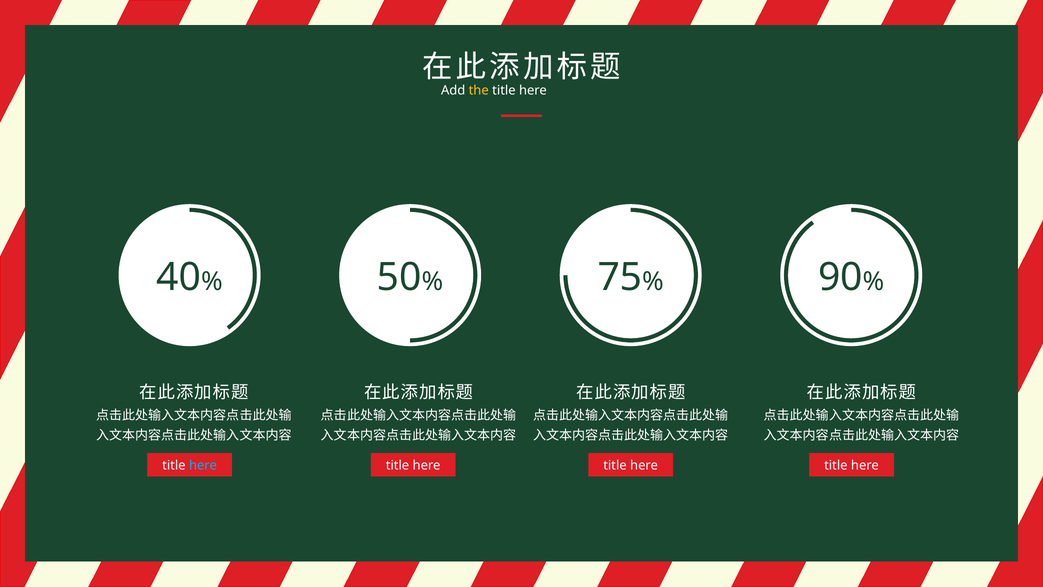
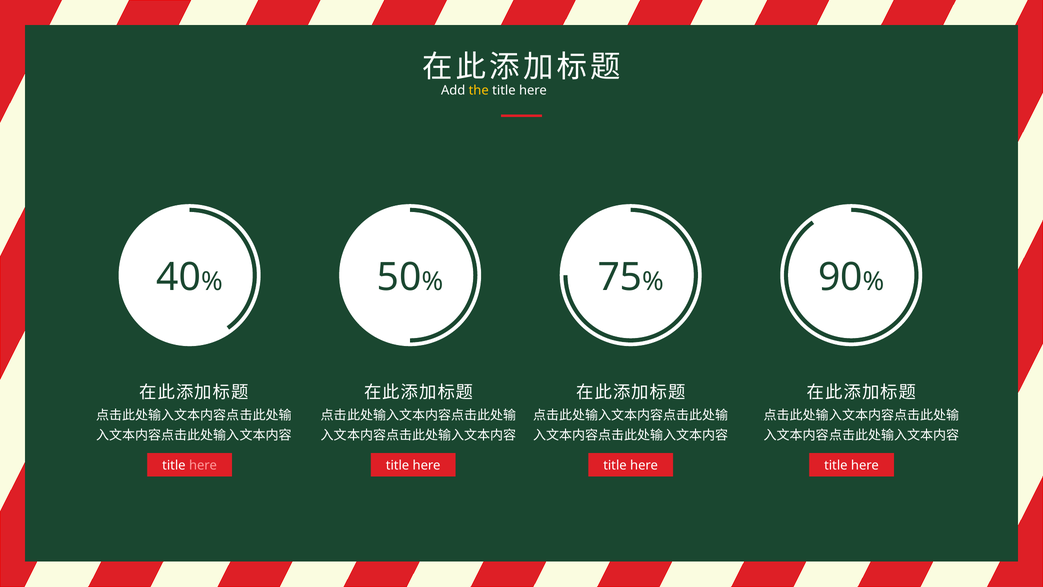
here colour: light blue -> pink (203, 465)
